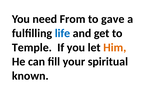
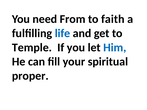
gave: gave -> faith (113, 19)
Him colour: orange -> blue (115, 48)
known: known -> proper (30, 76)
